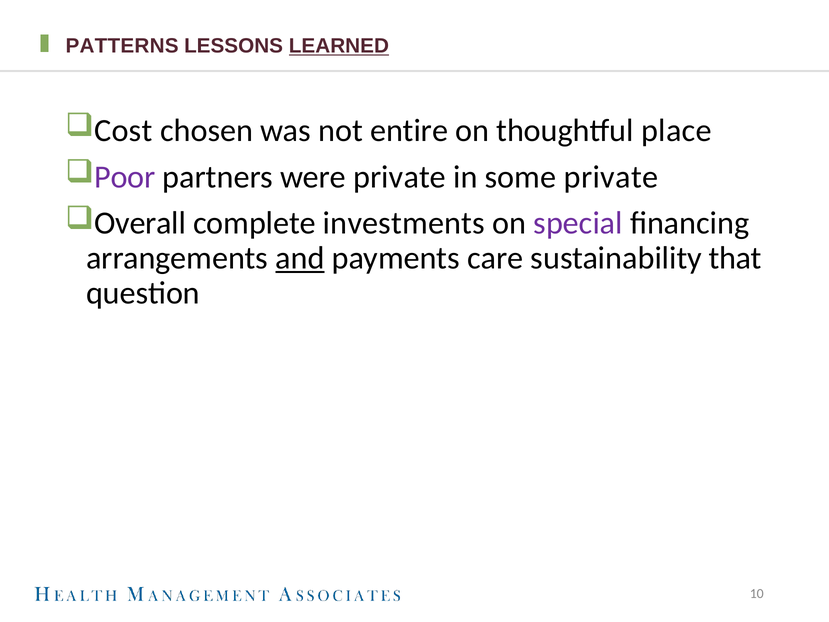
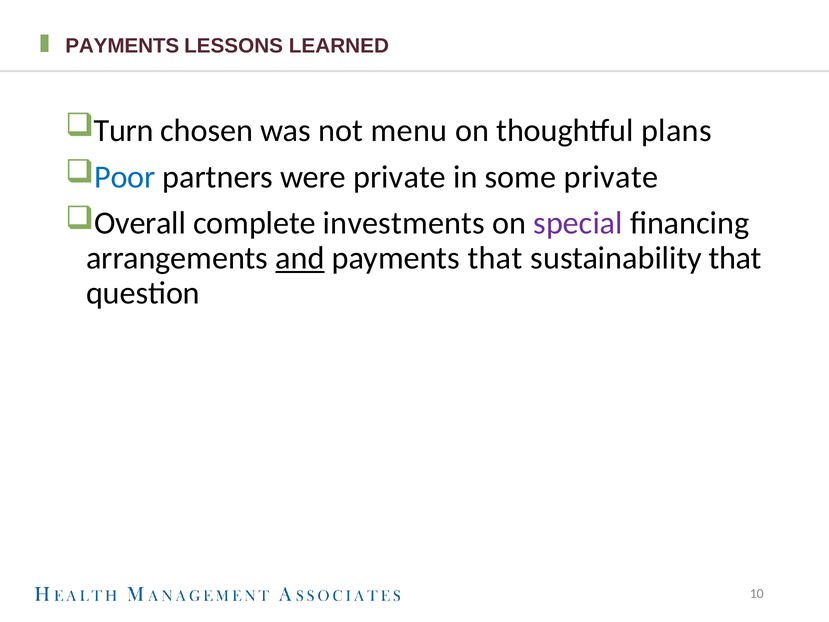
PATTERNS: PATTERNS -> PAYMENTS (122, 46)
LEARNED underline: present -> none (339, 46)
Cost: Cost -> Turn (124, 130)
entire: entire -> menu (409, 130)
place: place -> plans (676, 130)
Poor colour: purple -> blue (125, 177)
payments care: care -> that (495, 258)
